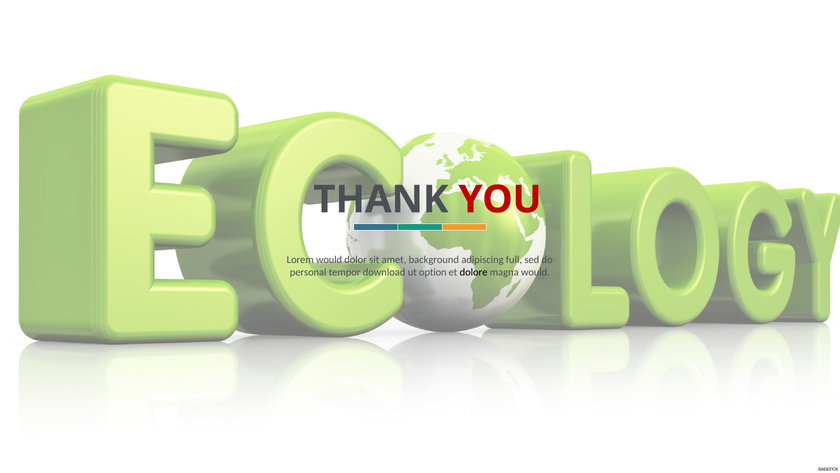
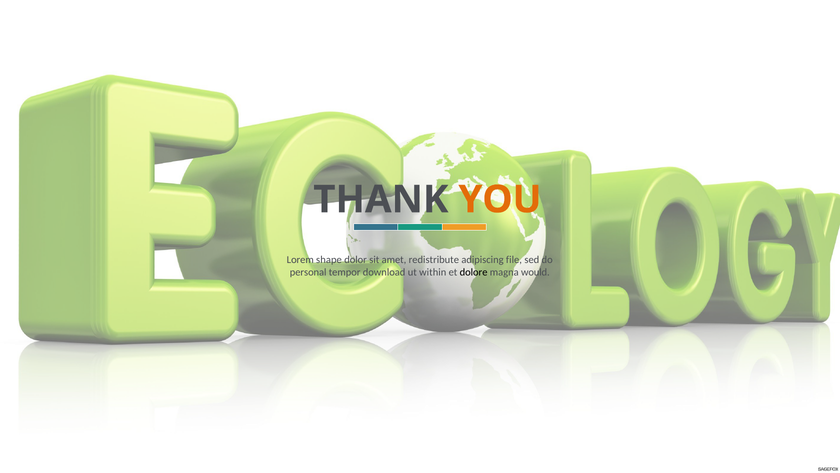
YOU colour: red -> orange (500, 199)
Lorem would: would -> shape (329, 259)
background: background -> redistribute (434, 259)
full: full -> file (514, 259)
option: option -> within (433, 272)
